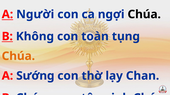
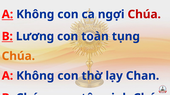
Người: Người -> Không (35, 14)
Chúa colour: black -> red (144, 14)
Không: Không -> Lương (35, 37)
Sướng: Sướng -> Không (35, 76)
